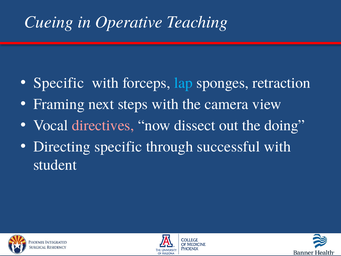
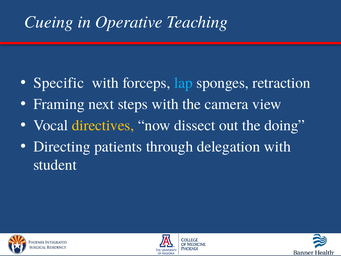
directives colour: pink -> yellow (103, 125)
Directing specific: specific -> patients (118, 147)
successful: successful -> delegation (229, 147)
